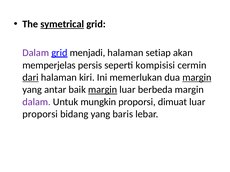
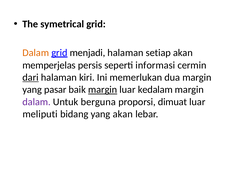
symetrical underline: present -> none (62, 24)
Dalam colour: purple -> orange (36, 53)
kompisisi: kompisisi -> informasi (155, 65)
margin underline: present -> none (197, 78)
antar: antar -> pasar (55, 90)
berbeda: berbeda -> kedalam (155, 90)
mungkin: mungkin -> berguna (98, 102)
proporsi: proporsi -> meliputi (40, 114)
yang baris: baris -> akan (123, 114)
